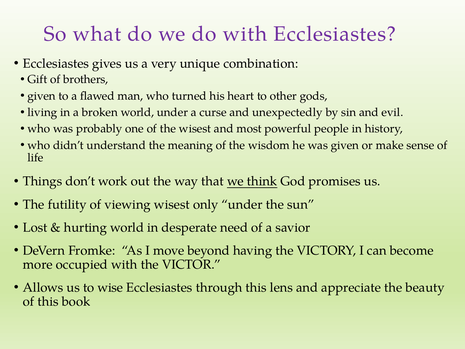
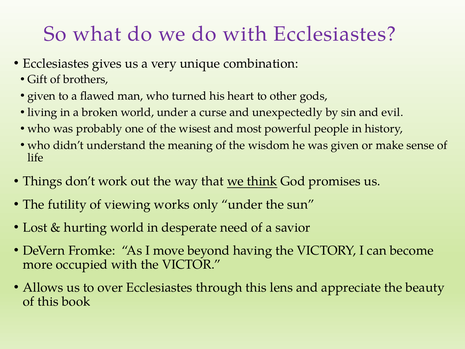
viewing wisest: wisest -> works (172, 204)
wise: wise -> over (110, 287)
